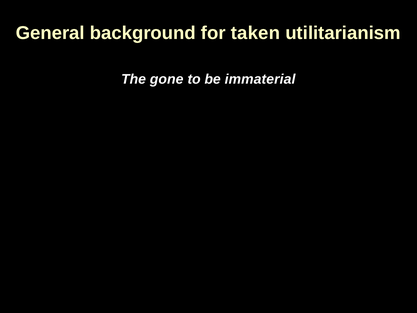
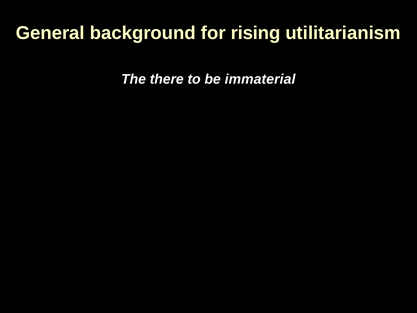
taken: taken -> rising (256, 33)
gone: gone -> there (167, 79)
